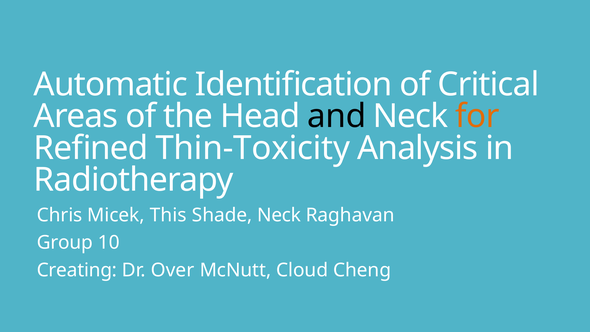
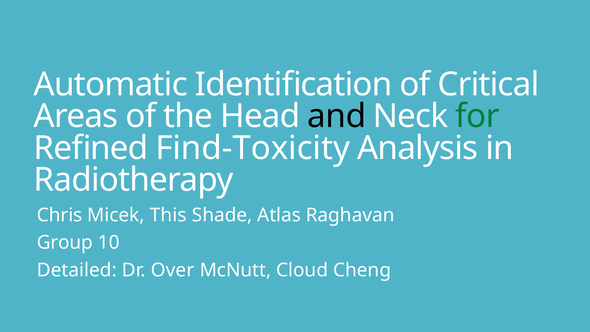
for colour: orange -> green (477, 116)
Thin-Toxicity: Thin-Toxicity -> Find-Toxicity (253, 148)
Shade Neck: Neck -> Atlas (279, 215)
Creating: Creating -> Detailed (77, 270)
